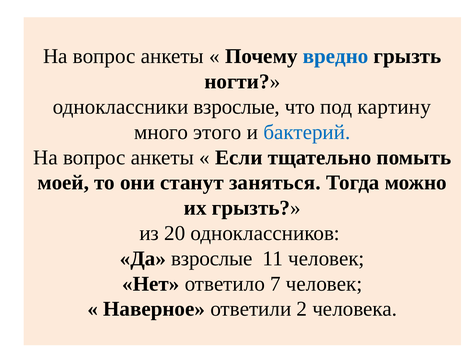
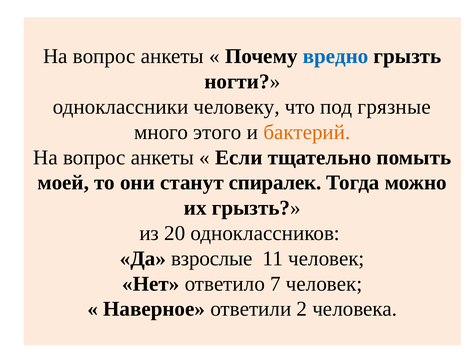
одноклассники взрослые: взрослые -> человеку (237, 107)
картину: картину -> грязные (394, 107)
бактерий colour: blue -> orange (307, 132)
заняться: заняться -> спиралек (275, 183)
